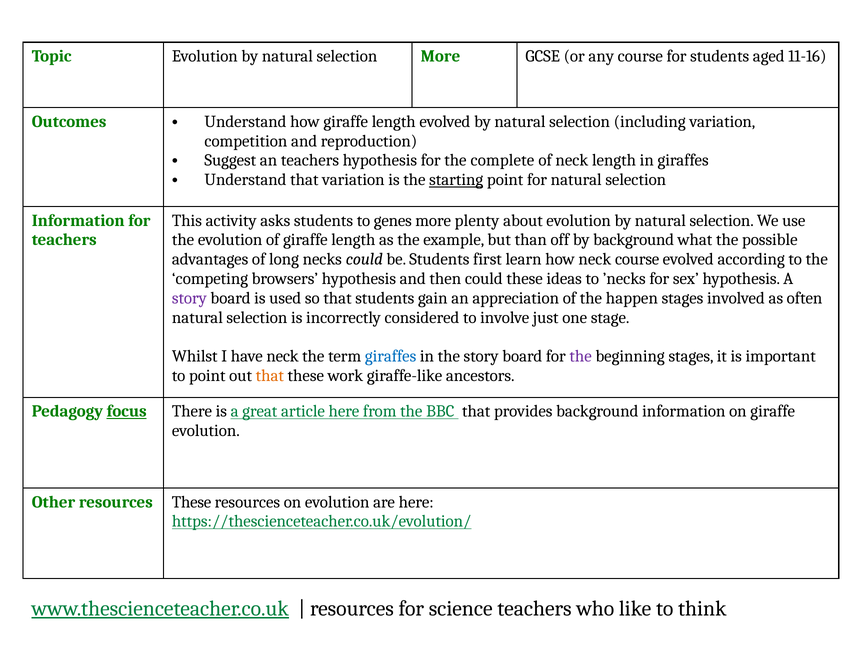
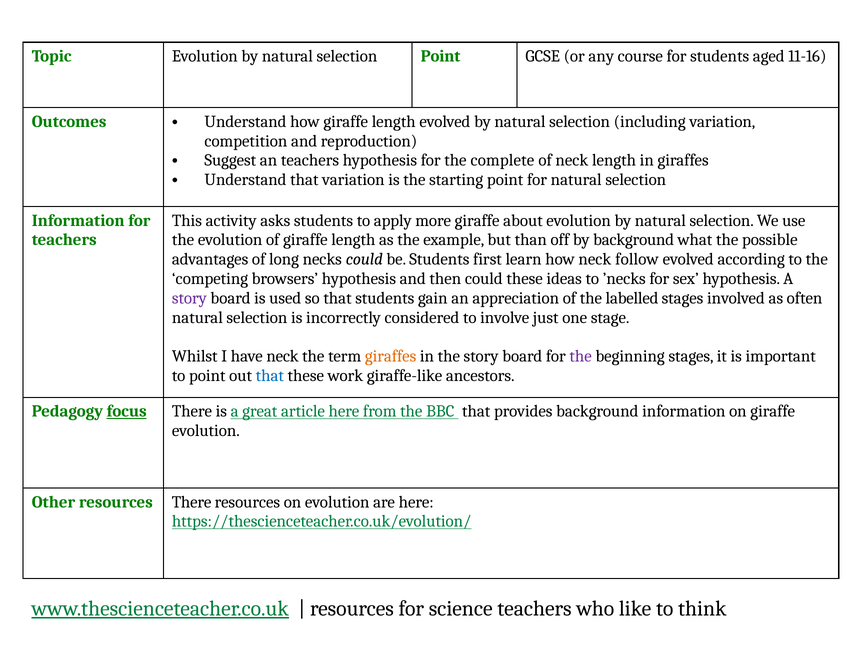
selection More: More -> Point (441, 56)
starting underline: present -> none (456, 180)
genes: genes -> apply (393, 220)
more plenty: plenty -> giraffe (477, 220)
neck course: course -> follow (637, 259)
happen: happen -> labelled (632, 298)
giraffes colour: blue -> orange (391, 356)
that colour: orange -> blue (270, 375)
resources These: These -> There (192, 502)
